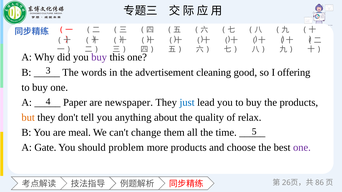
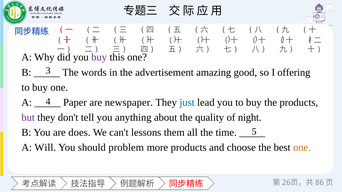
cleaning: cleaning -> amazing (214, 72)
but colour: orange -> purple (28, 118)
relax: relax -> night (250, 118)
meal: meal -> does (79, 133)
change: change -> lessons (146, 133)
Gate: Gate -> Will (45, 148)
one colour: purple -> orange (302, 148)
